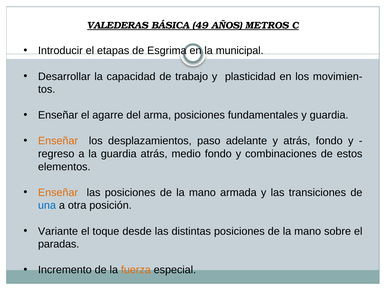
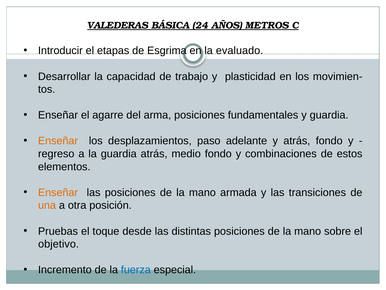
49: 49 -> 24 (200, 25)
municipal: municipal -> evaluado (240, 51)
una colour: blue -> orange (47, 205)
Variante: Variante -> Pruebas (58, 231)
paradas: paradas -> objetivo (59, 244)
fuerza colour: orange -> blue (136, 269)
